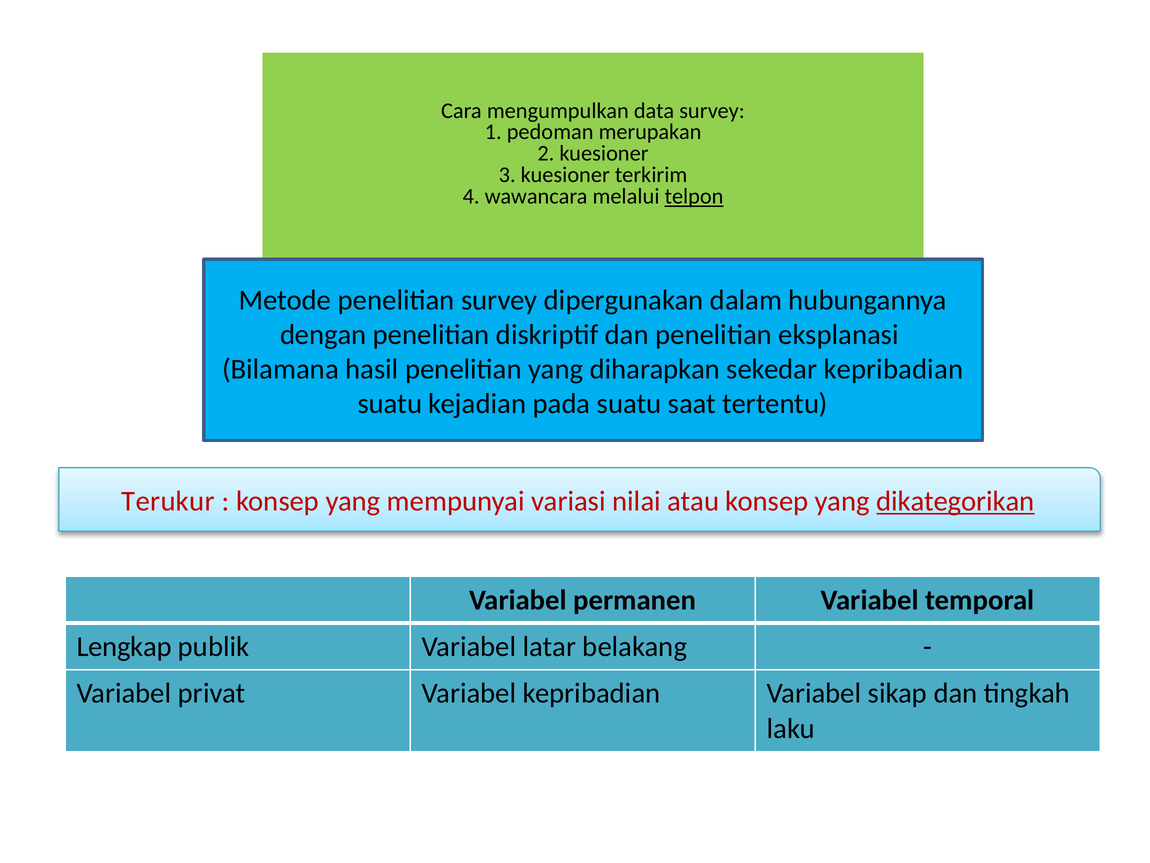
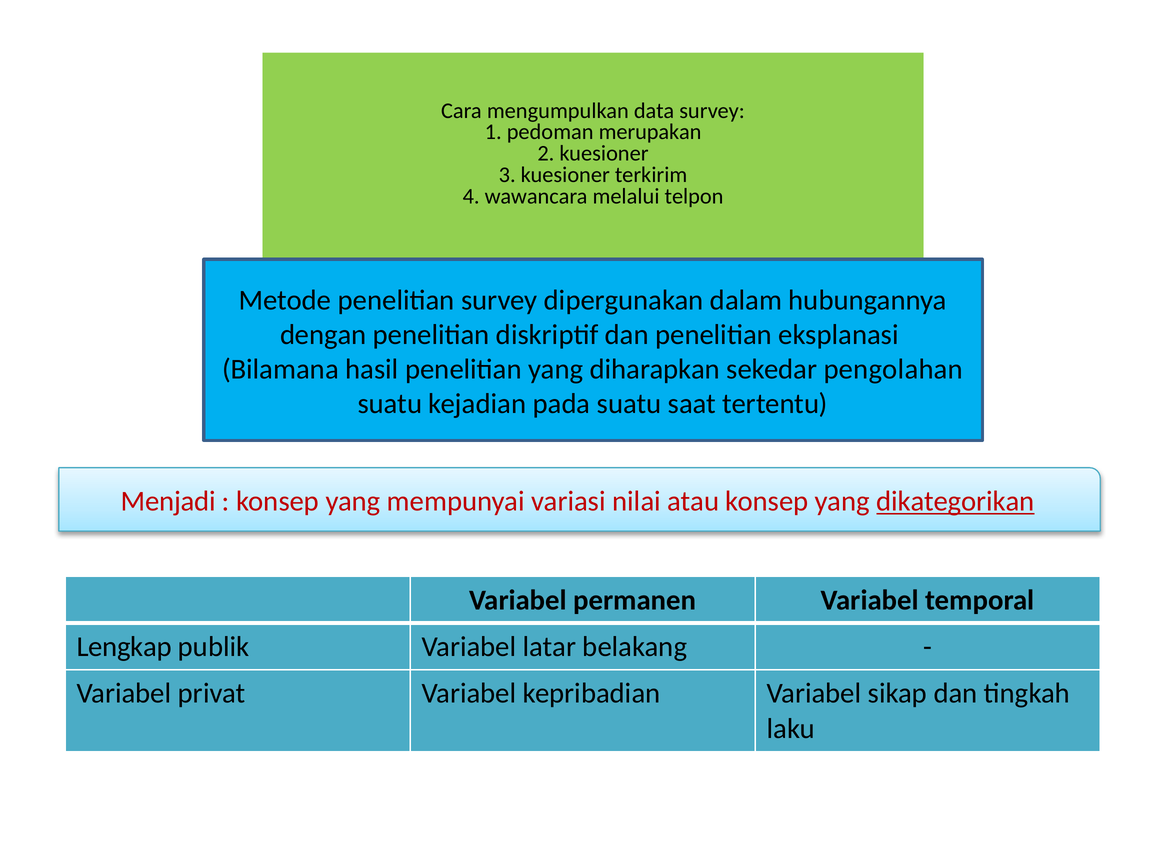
telpon underline: present -> none (694, 196)
sekedar kepribadian: kepribadian -> pengolahan (893, 369)
Terukur: Terukur -> Menjadi (168, 501)
